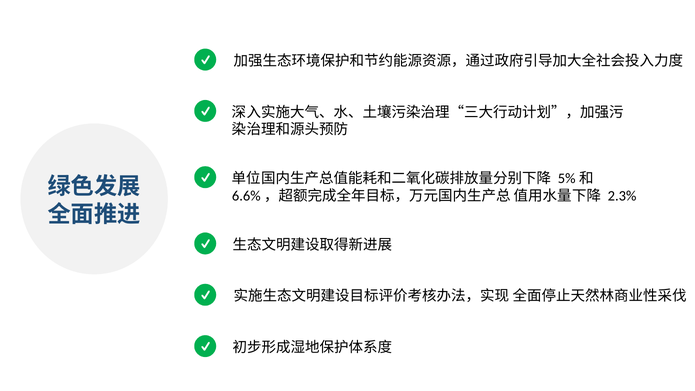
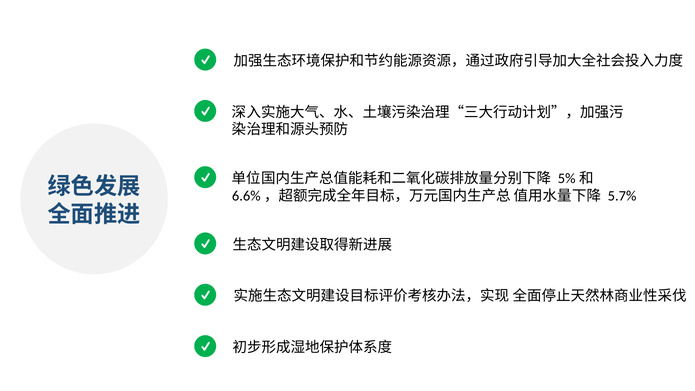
2.3%: 2.3% -> 5.7% (622, 196)
